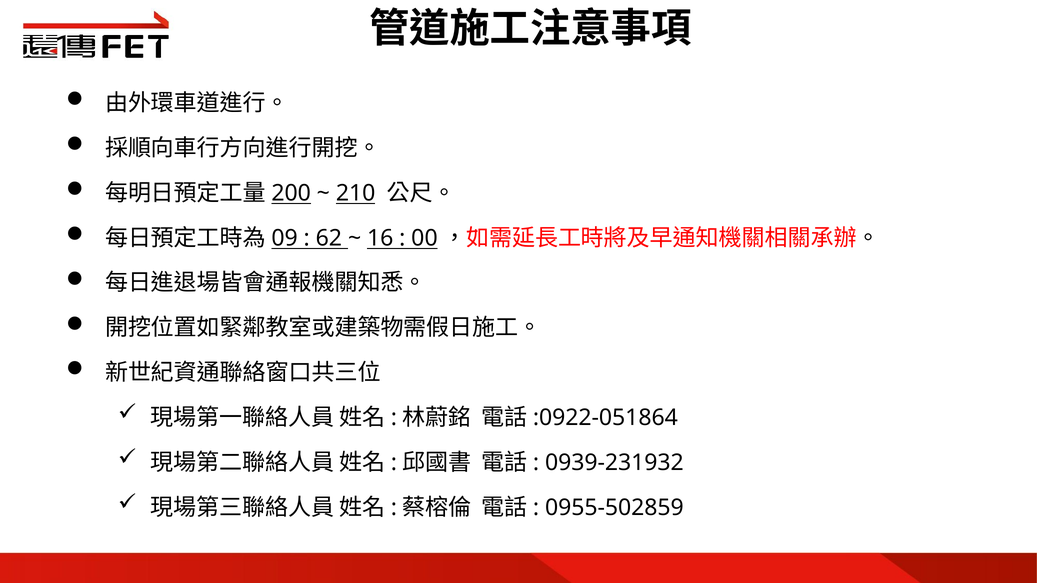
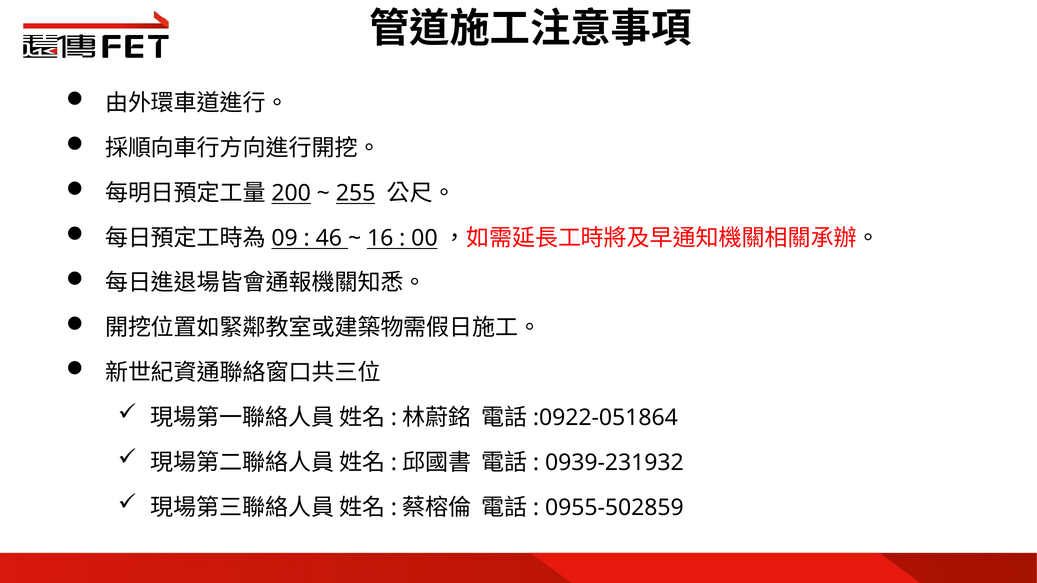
210: 210 -> 255 (356, 193)
62: 62 -> 46 (329, 238)
